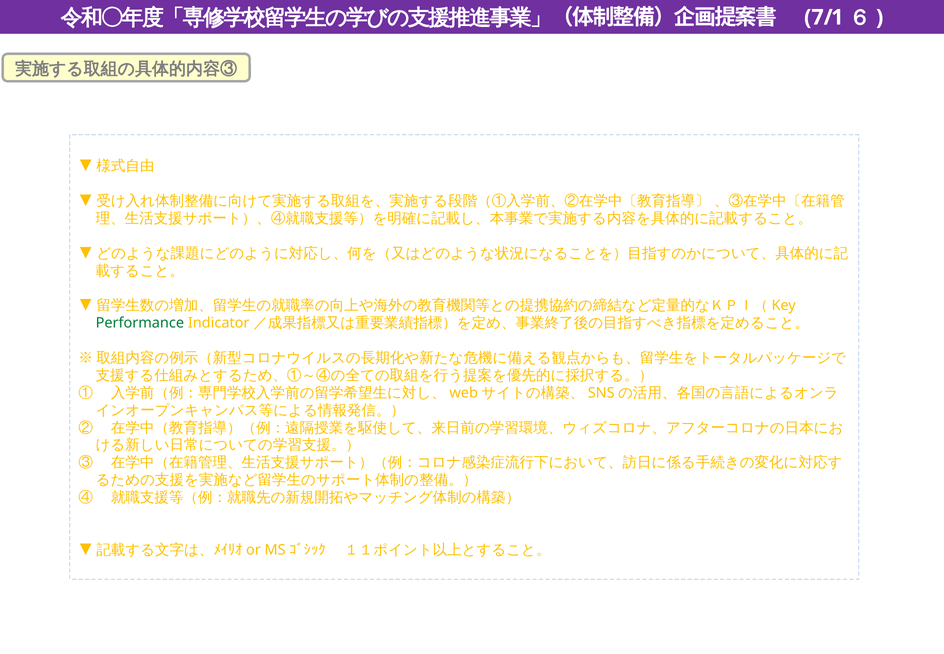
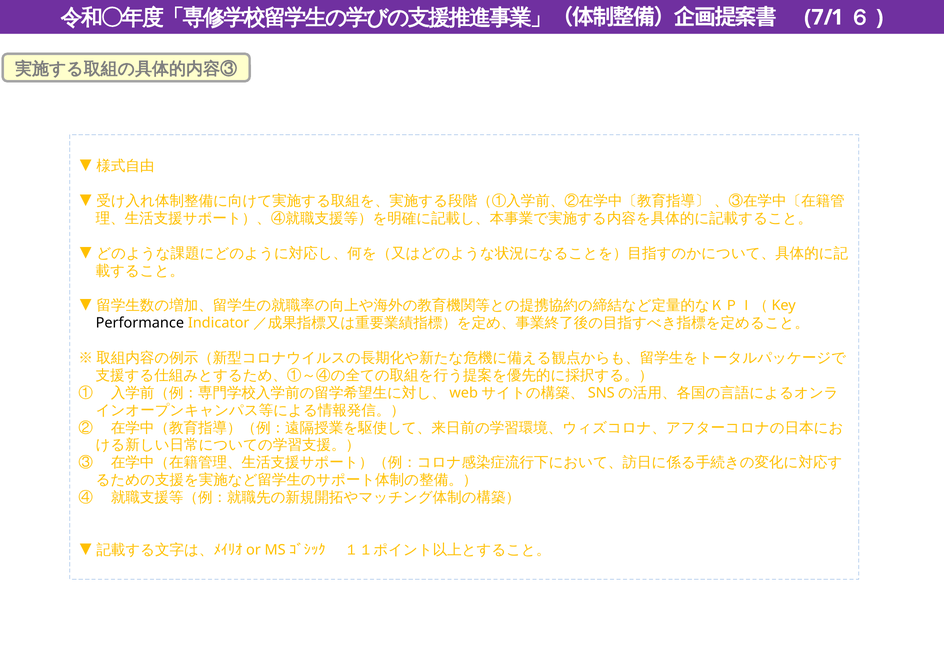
Performance colour: green -> black (140, 323)
